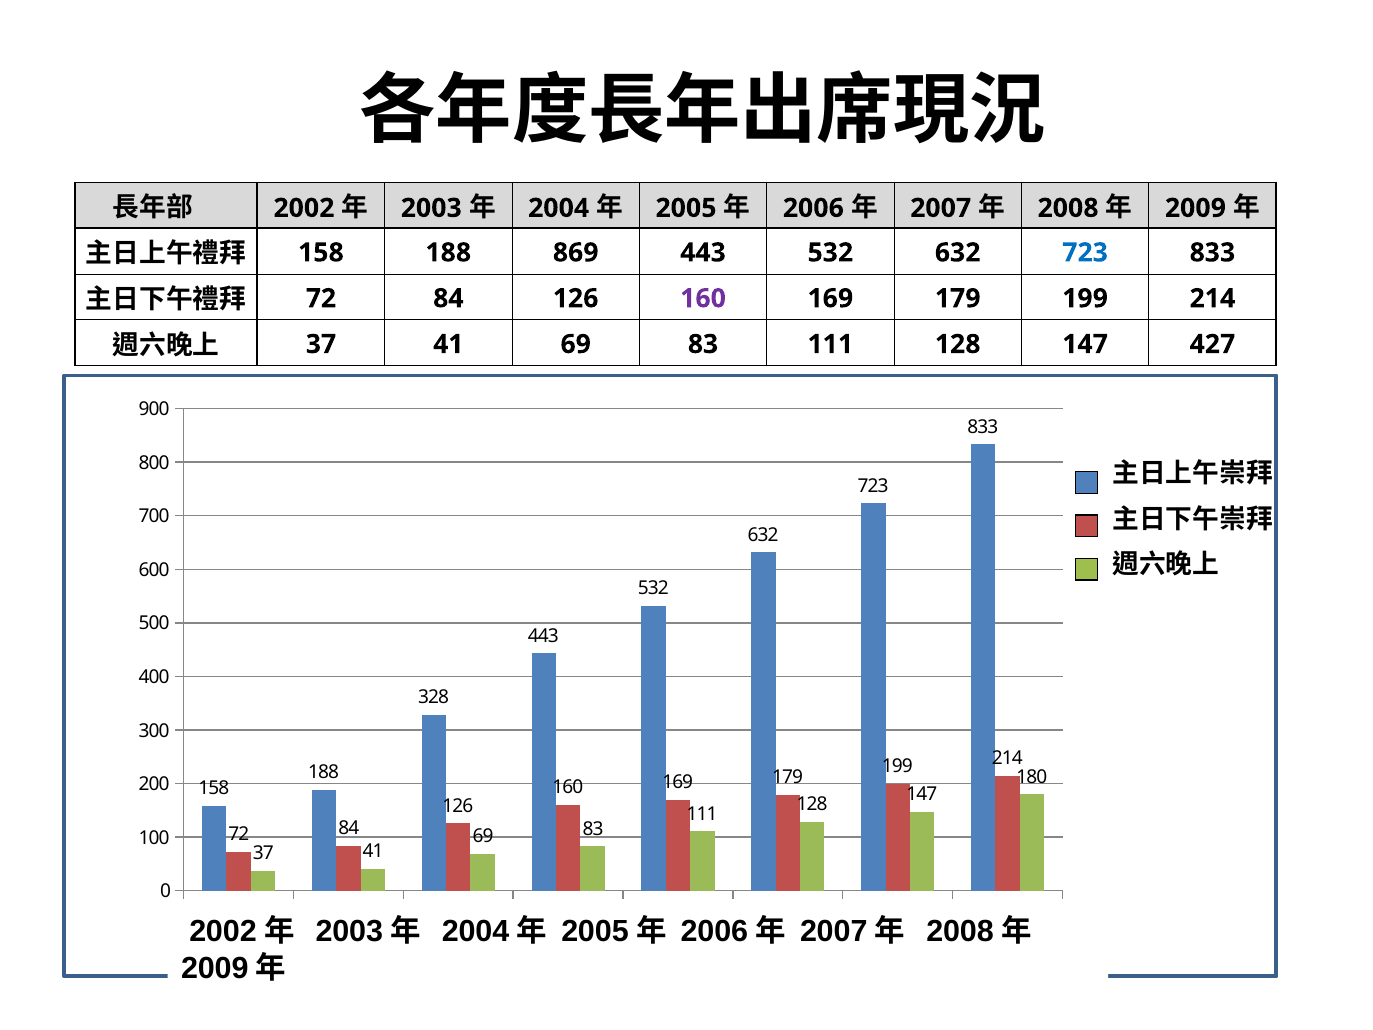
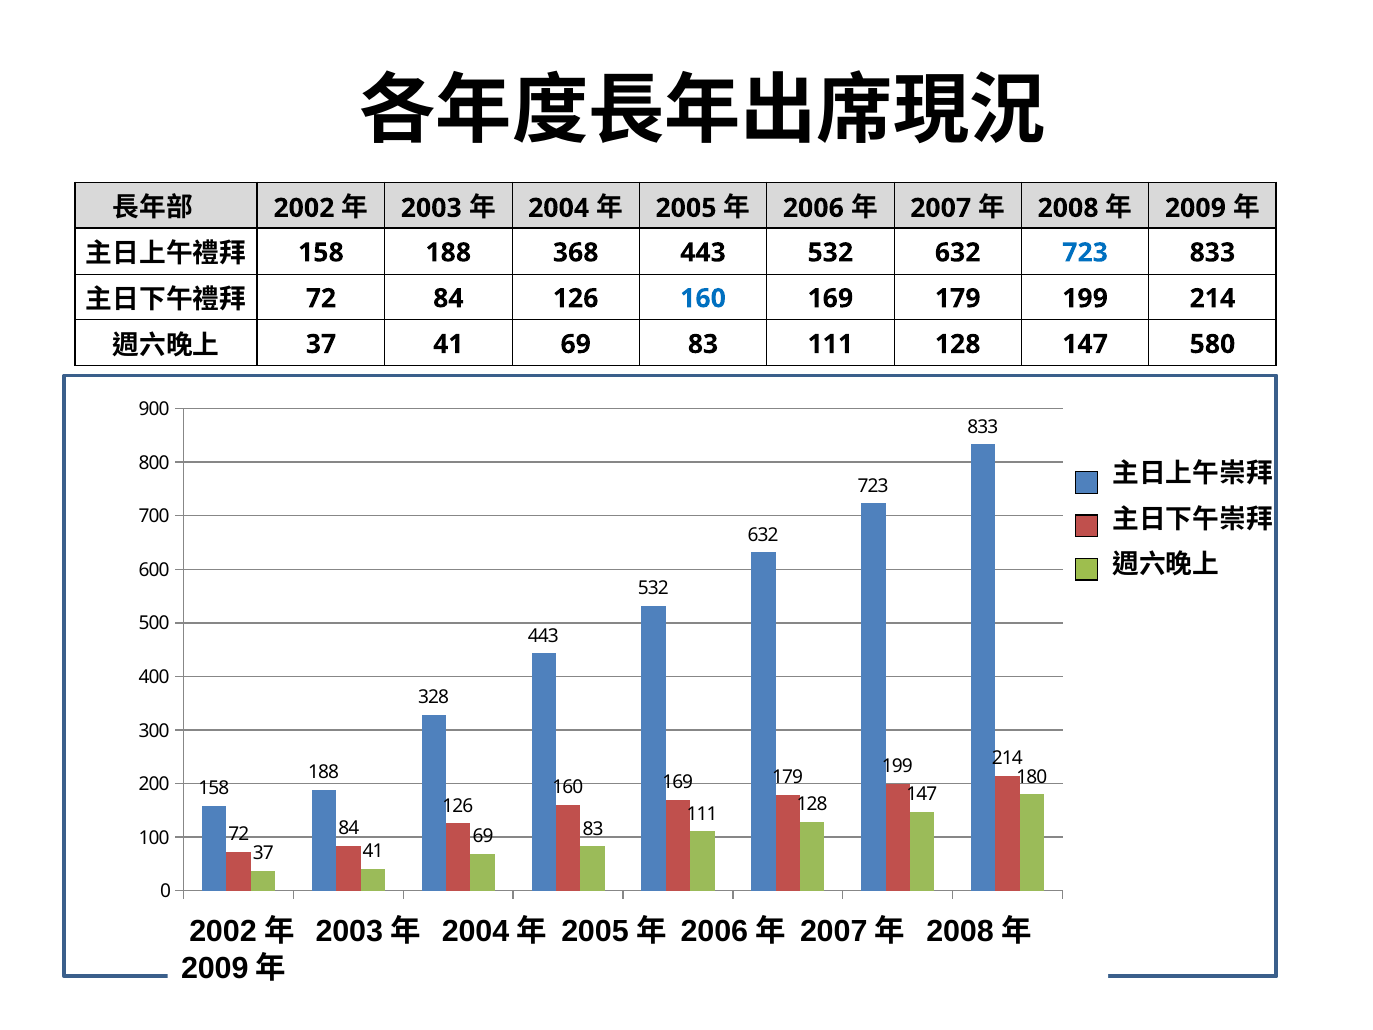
869: 869 -> 368 (576, 253)
160 colour: purple -> blue (703, 298)
427: 427 -> 580 (1212, 344)
